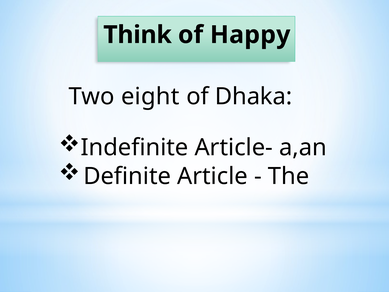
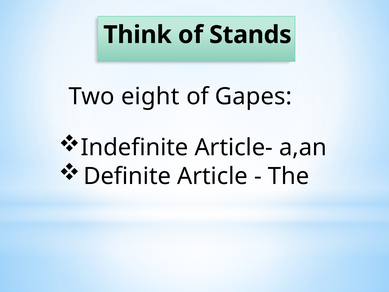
Happy: Happy -> Stands (250, 35)
Dhaka: Dhaka -> Gapes (253, 96)
